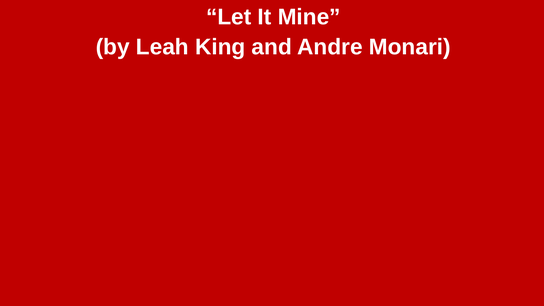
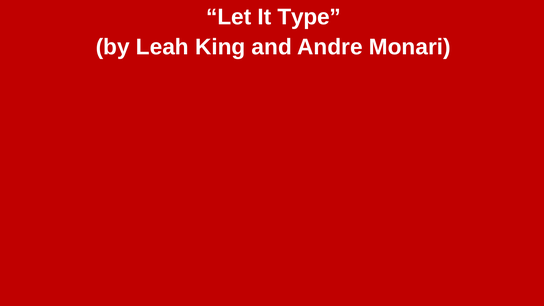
Mine: Mine -> Type (309, 17)
